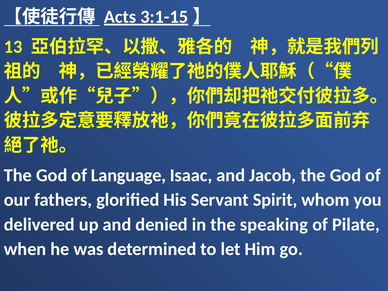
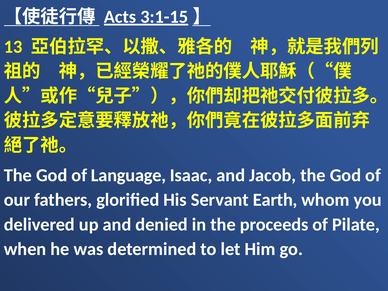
Spirit: Spirit -> Earth (275, 200)
speaking: speaking -> proceeds (274, 224)
